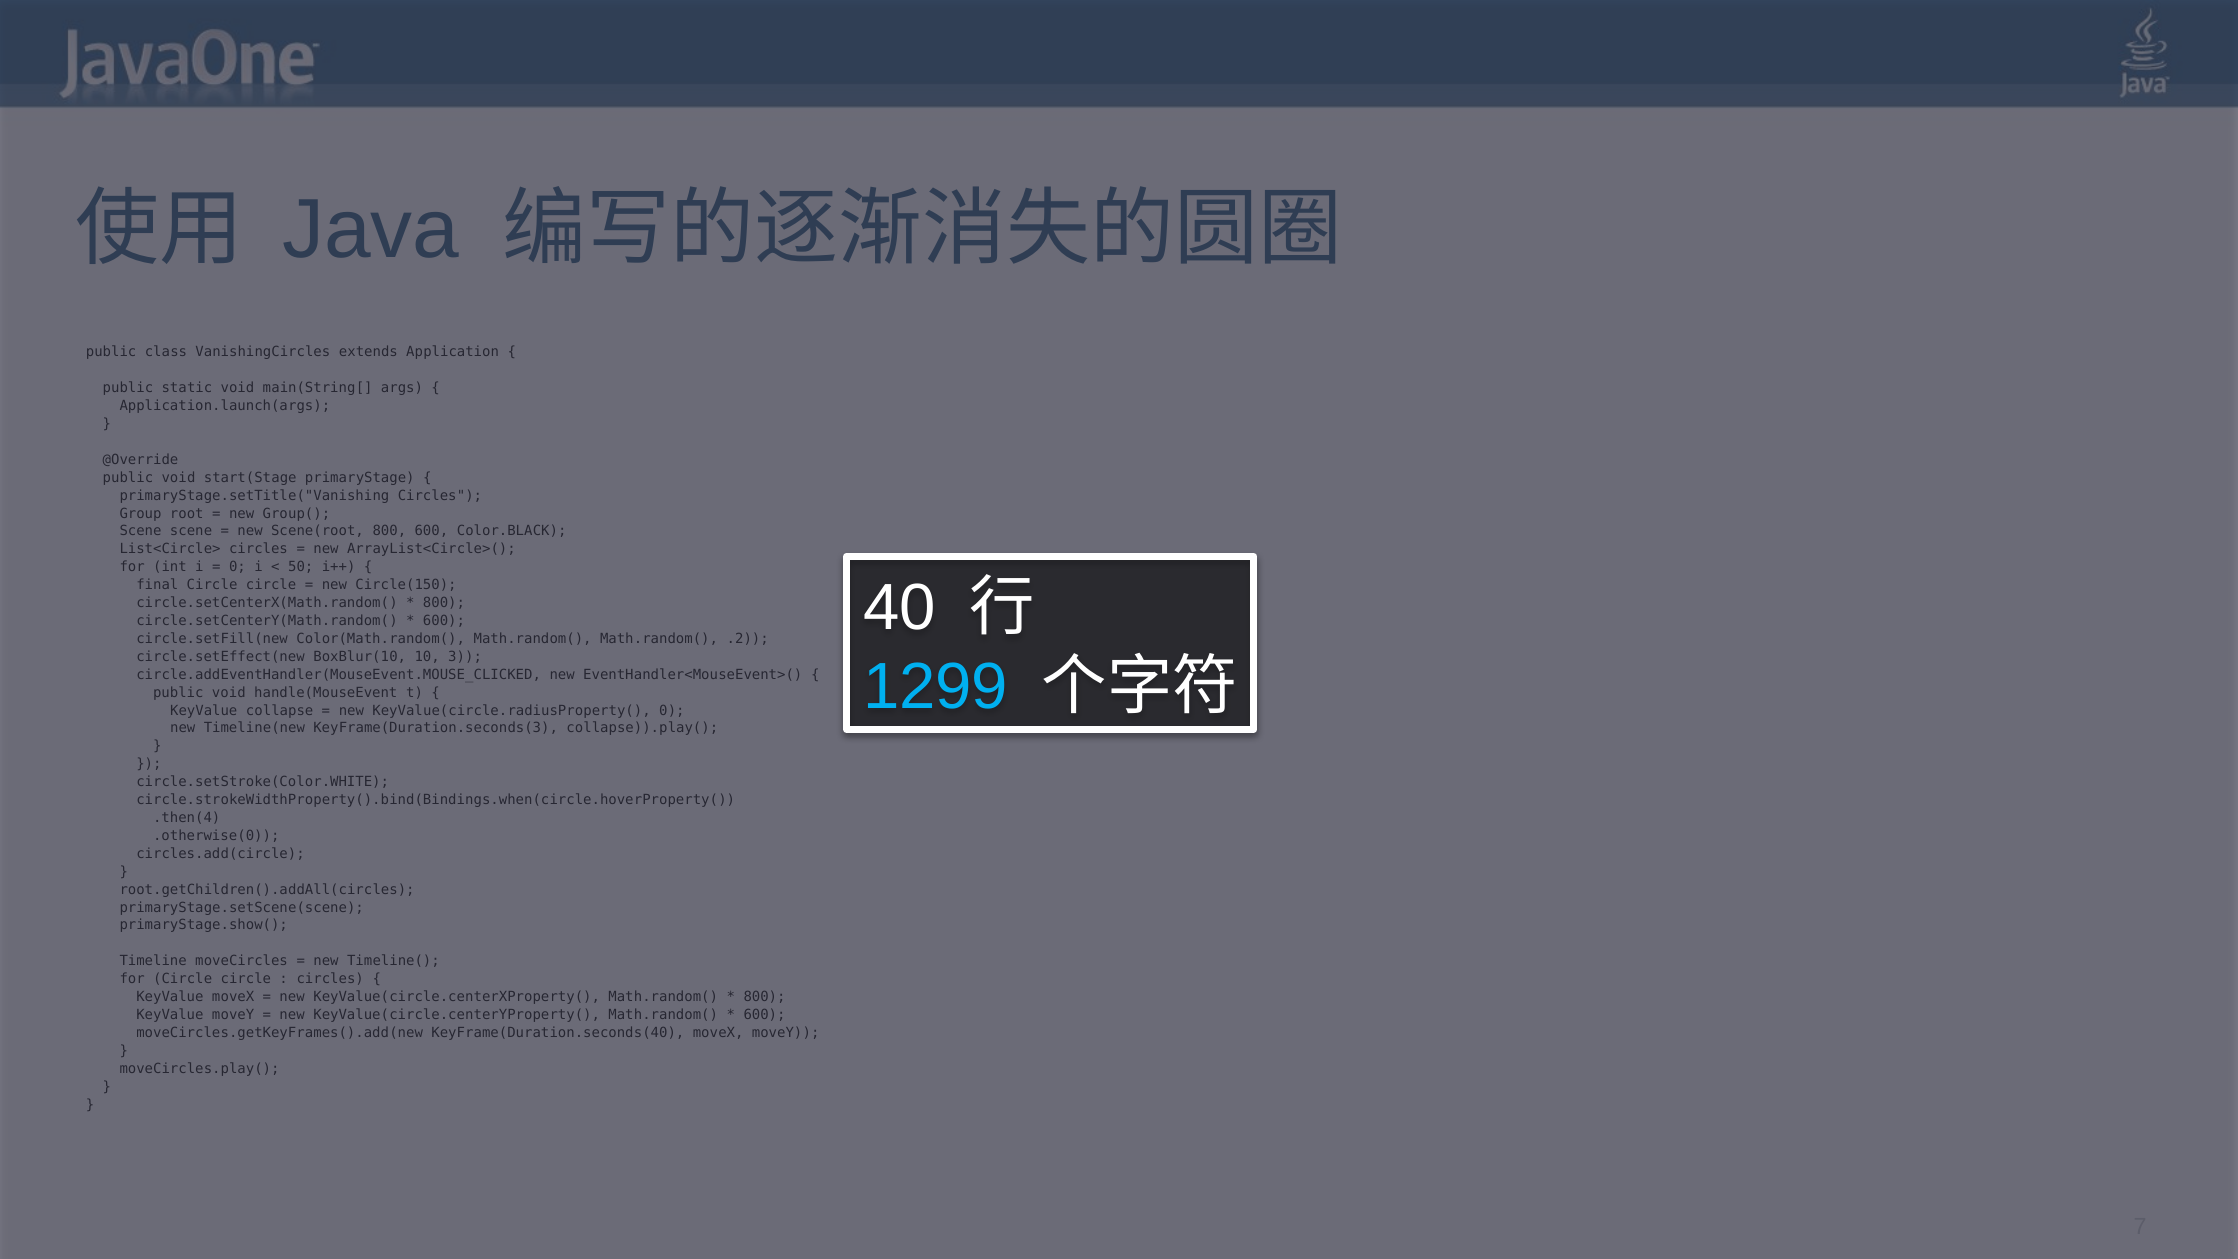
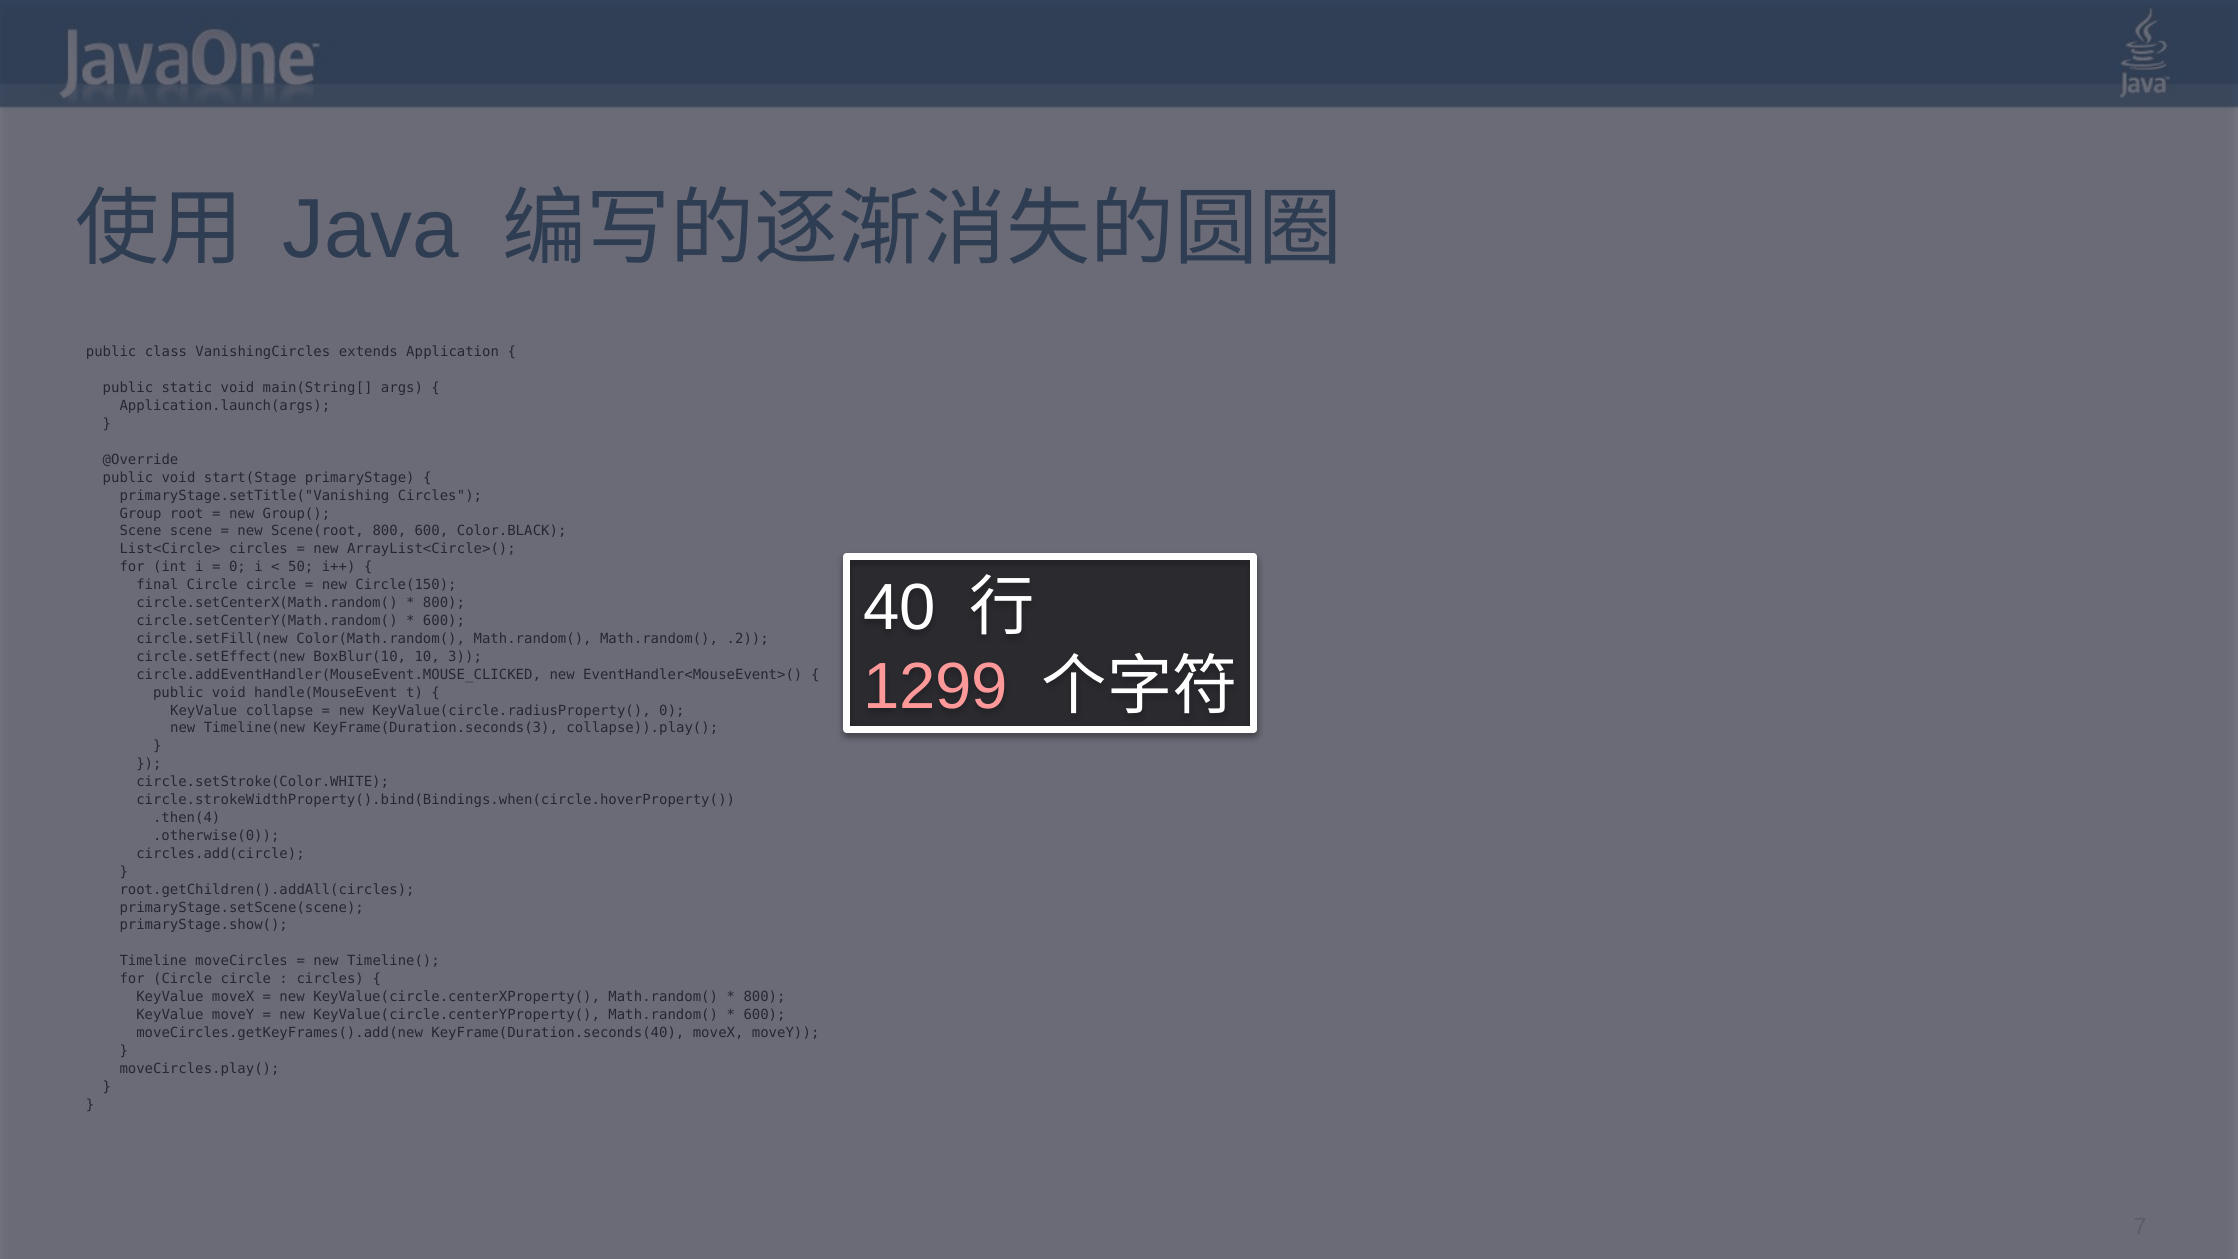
1299 colour: light blue -> pink (936, 687)
